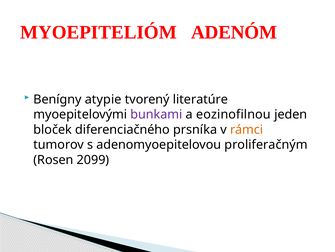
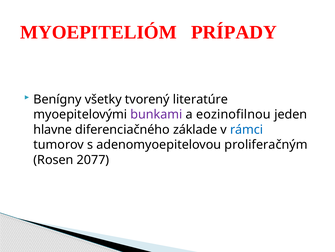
ADENÓM: ADENÓM -> PRÍPADY (234, 32)
atypie: atypie -> všetky (103, 99)
bloček: bloček -> hlavne (53, 129)
prsníka: prsníka -> základe (195, 129)
rámci colour: orange -> blue (247, 129)
2099: 2099 -> 2077 (93, 159)
